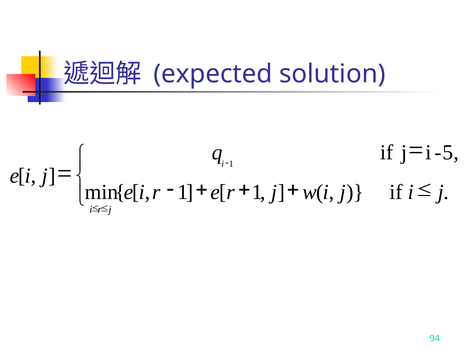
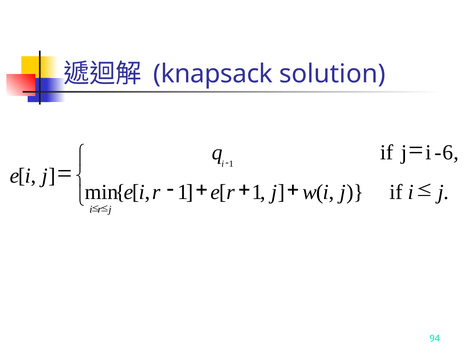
expected: expected -> knapsack (213, 74)
5: 5 -> 6 (451, 152)
